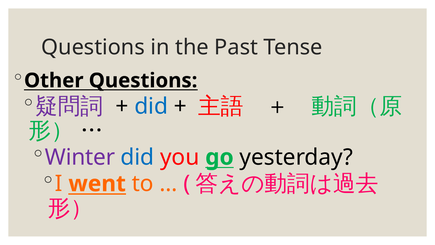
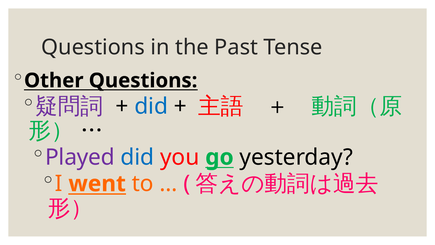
Winter: Winter -> Played (80, 157)
